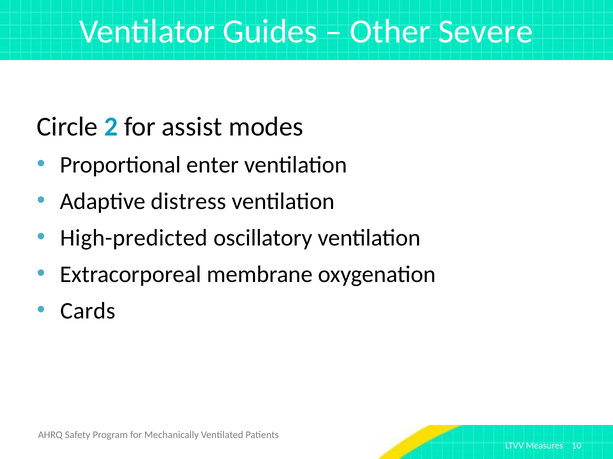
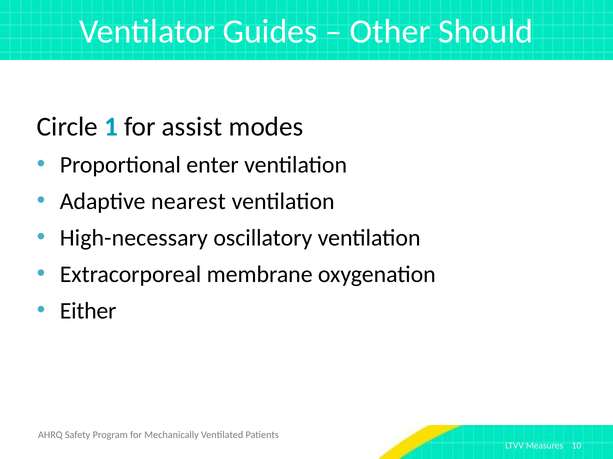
Severe: Severe -> Should (486, 31)
2: 2 -> 1 (111, 127)
distress: distress -> nearest (188, 202)
High-predicted: High-predicted -> High-necessary (134, 238)
Cards: Cards -> Either (88, 311)
